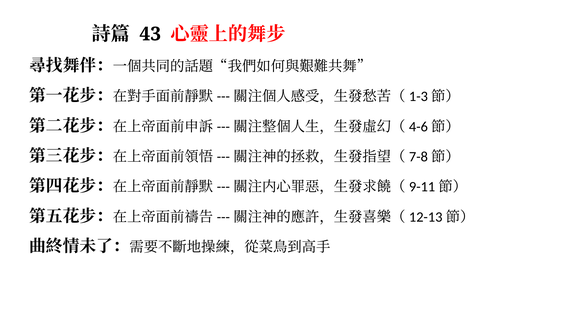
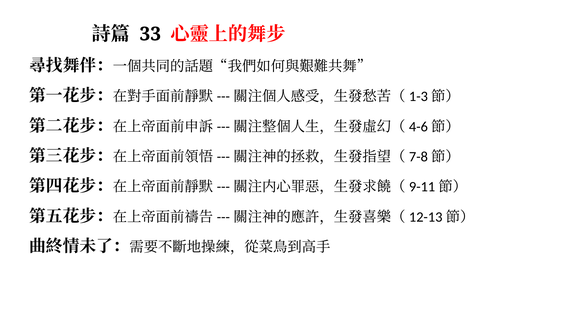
43: 43 -> 33 (150, 34)
